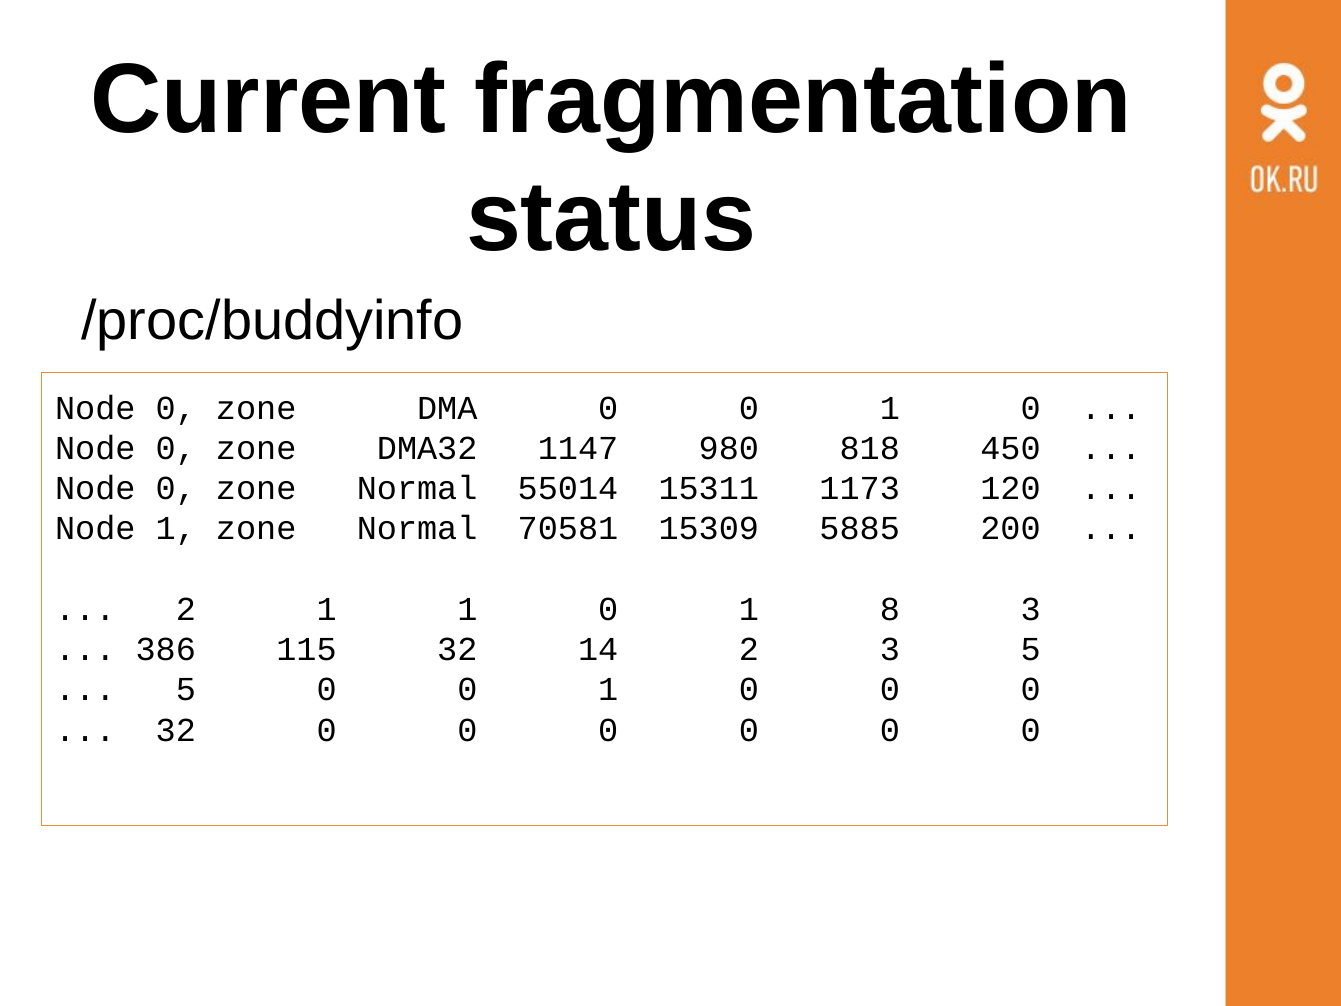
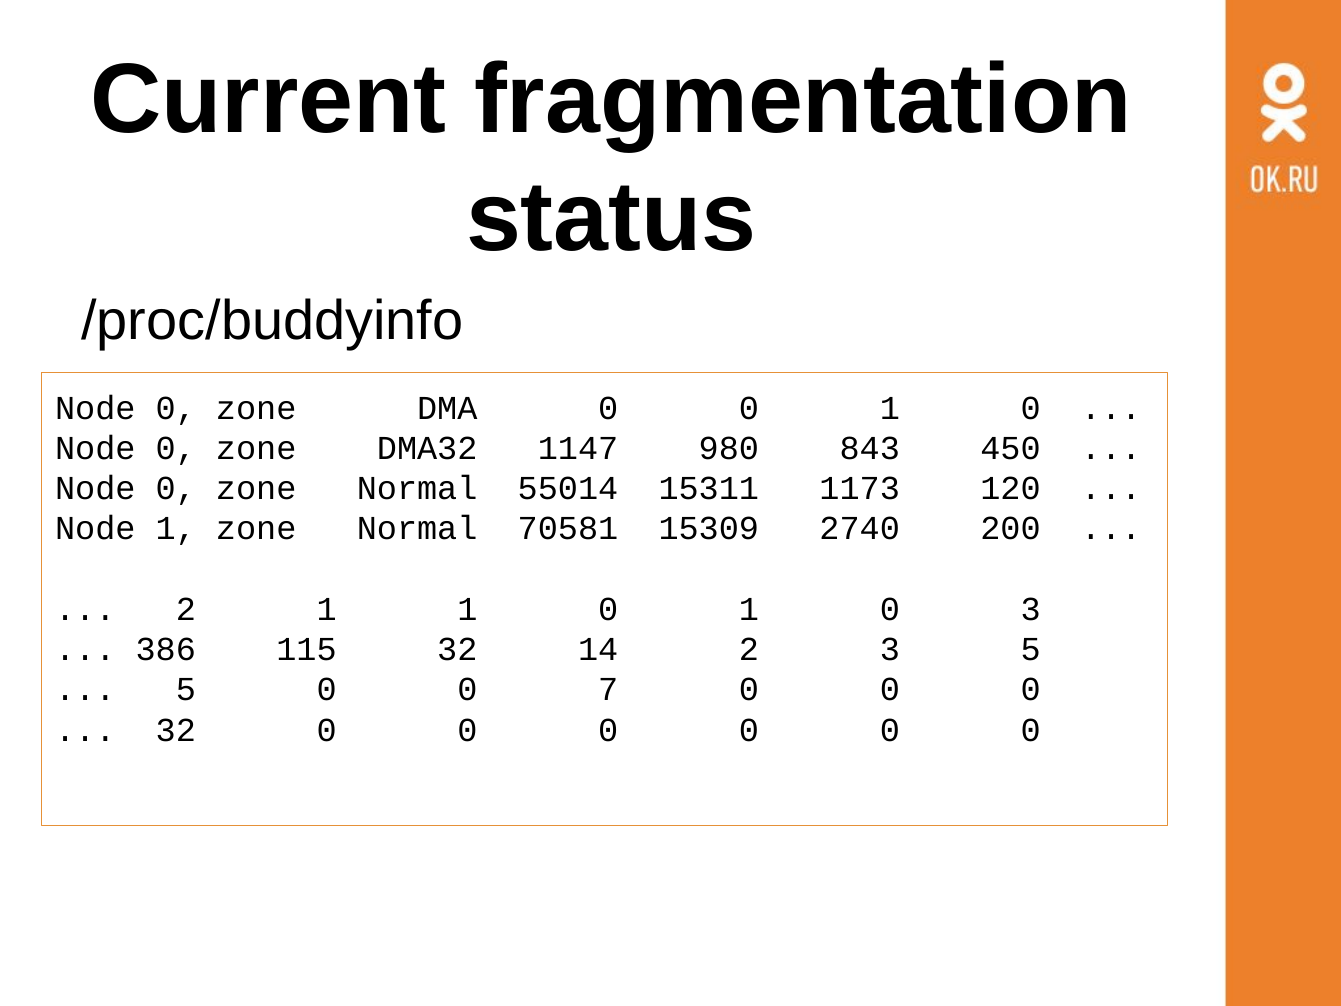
818: 818 -> 843 (870, 448)
5885: 5885 -> 2740 (860, 529)
1 0 1 8: 8 -> 0 (890, 609)
5 0 0 1: 1 -> 7 (608, 690)
